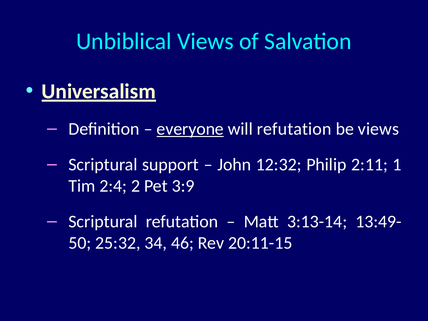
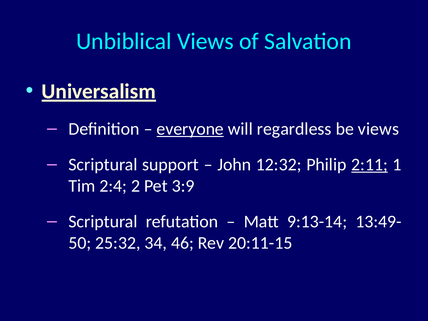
will refutation: refutation -> regardless (294, 129)
2:11 underline: none -> present (370, 165)
3:13-14: 3:13-14 -> 9:13-14 (317, 222)
